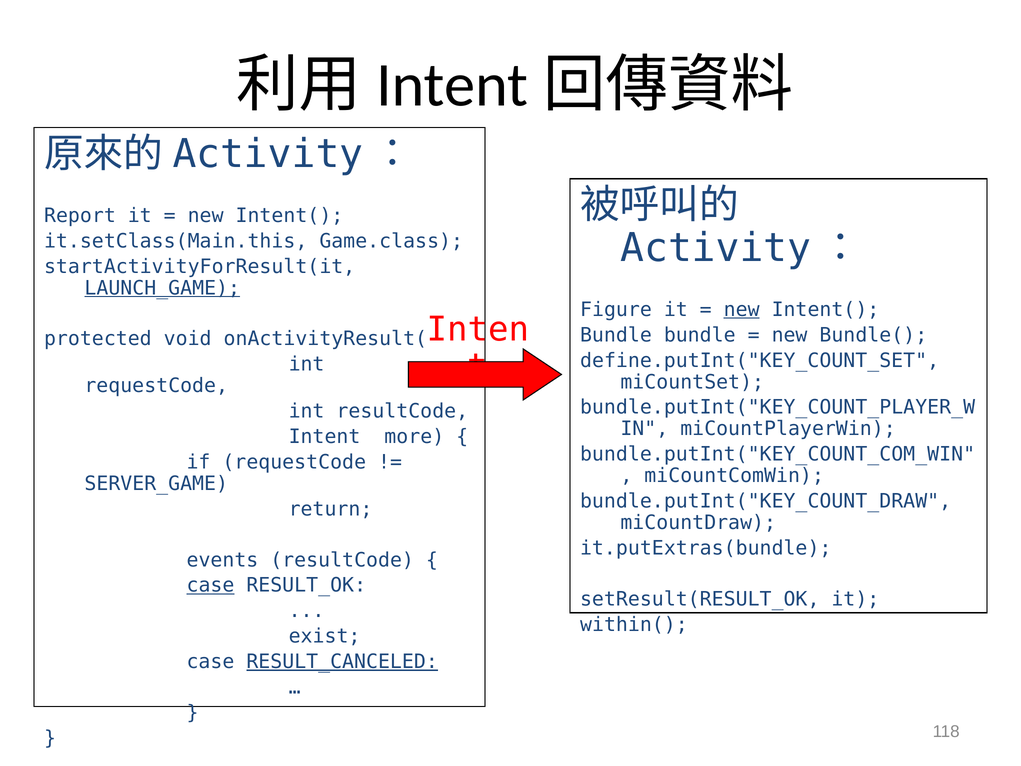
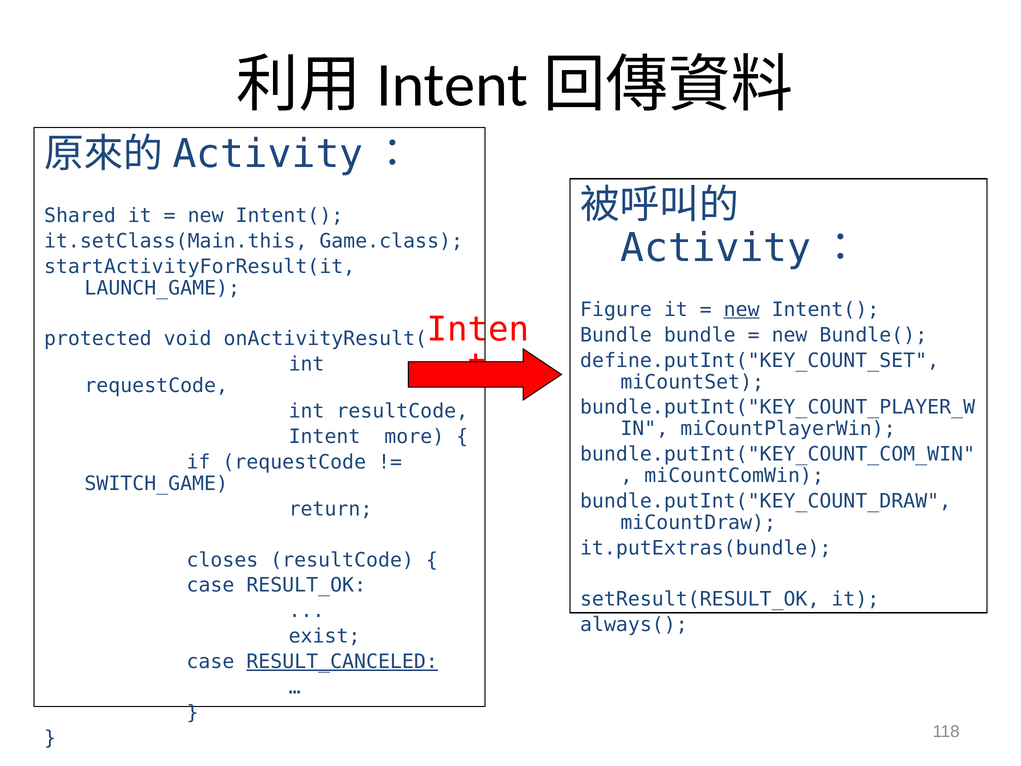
Report: Report -> Shared (80, 216)
LAUNCH_GAME underline: present -> none (162, 288)
SERVER_GAME: SERVER_GAME -> SWITCH_GAME (156, 483)
events: events -> closes (222, 560)
case underline: present -> none (210, 585)
within(: within( -> always( (634, 624)
